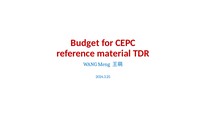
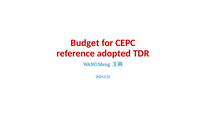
material: material -> adopted (114, 53)
